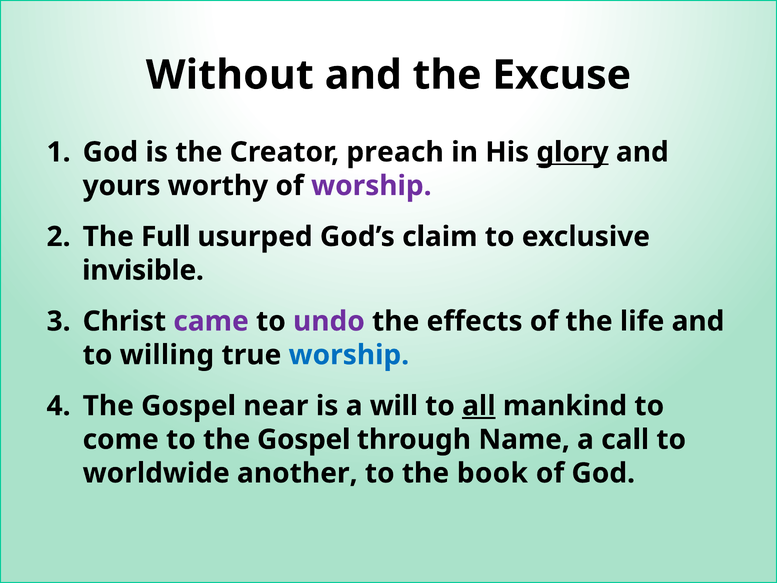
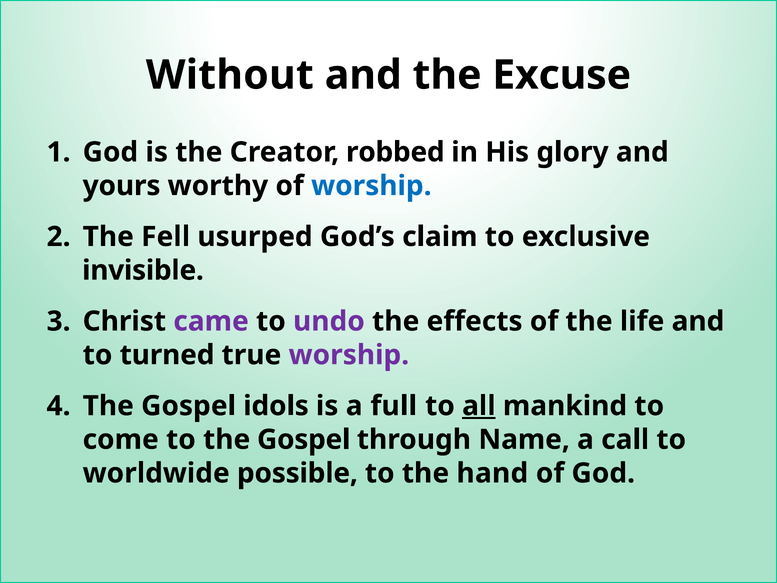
preach: preach -> robbed (395, 152)
glory underline: present -> none (572, 152)
worship colour: purple -> blue (371, 186)
Full: Full -> Fell (166, 237)
willing: willing -> turned (167, 355)
worship colour: blue -> purple (349, 355)
near: near -> idols (276, 406)
will: will -> full (394, 406)
another: another -> possible (297, 473)
book: book -> hand (492, 473)
